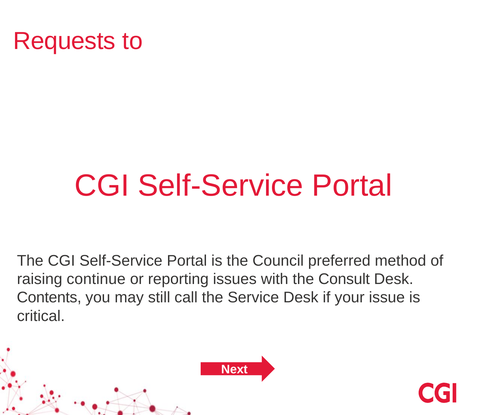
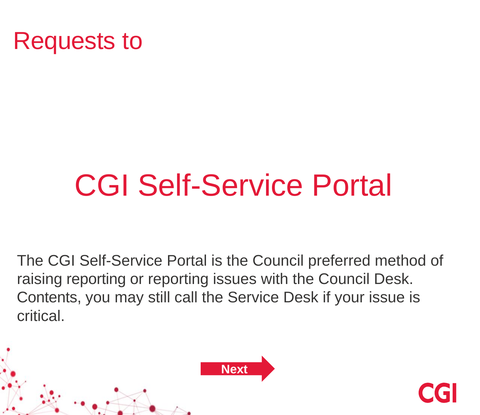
raising continue: continue -> reporting (96, 279)
with the Consult: Consult -> Council (344, 279)
